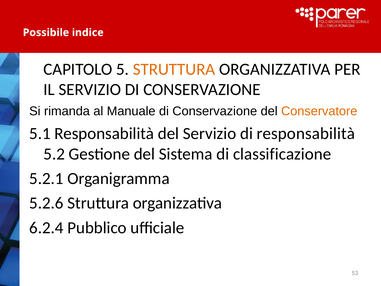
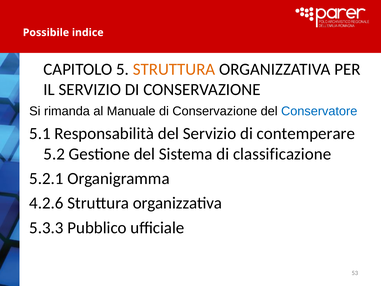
Conservatore colour: orange -> blue (319, 111)
di responsabilità: responsabilità -> contemperare (306, 134)
5.2.6: 5.2.6 -> 4.2.6 (46, 203)
6.2.4: 6.2.4 -> 5.3.3 (46, 227)
